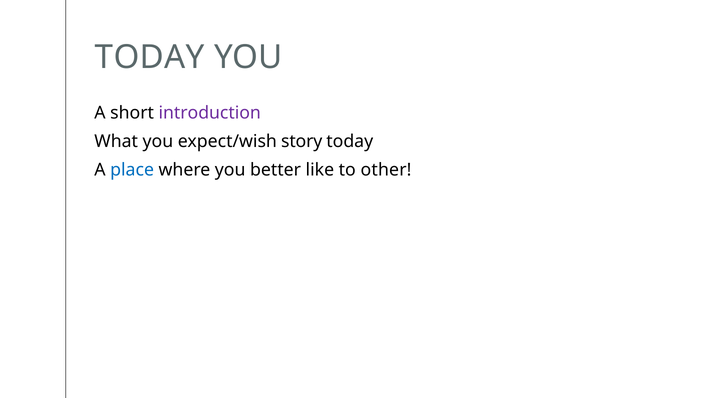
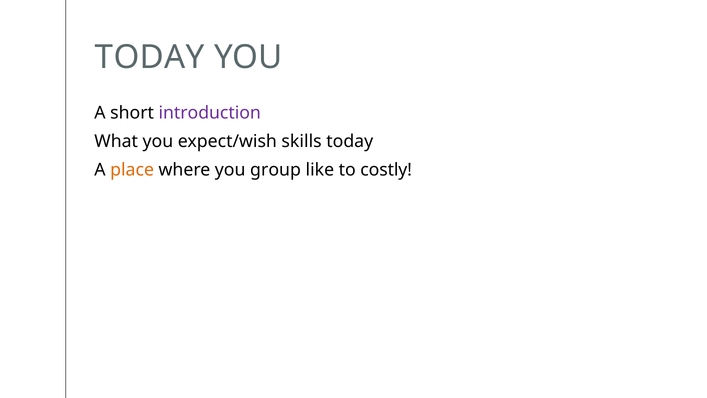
story: story -> skills (302, 141)
place colour: blue -> orange (132, 170)
better: better -> group (276, 170)
other: other -> costly (386, 170)
